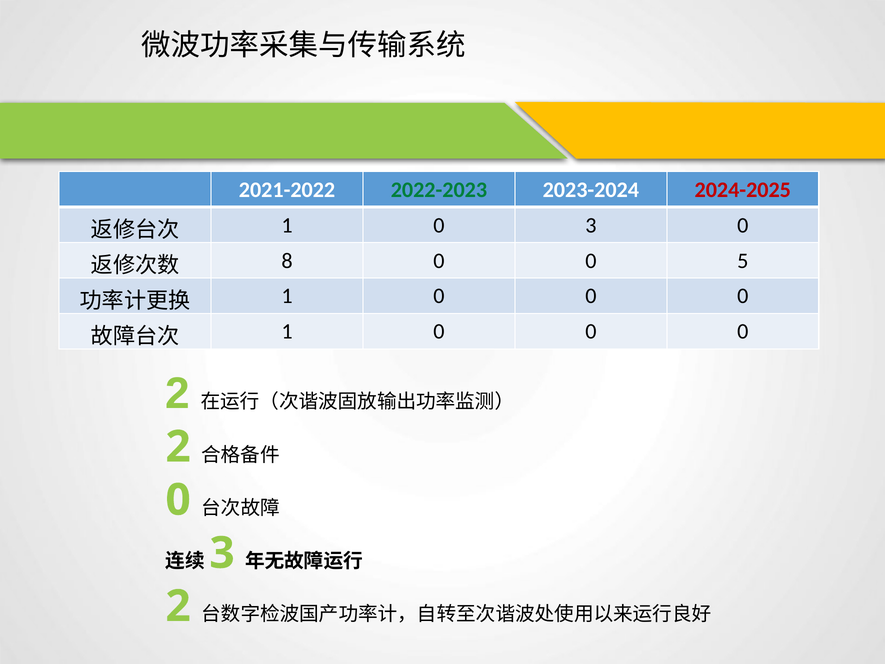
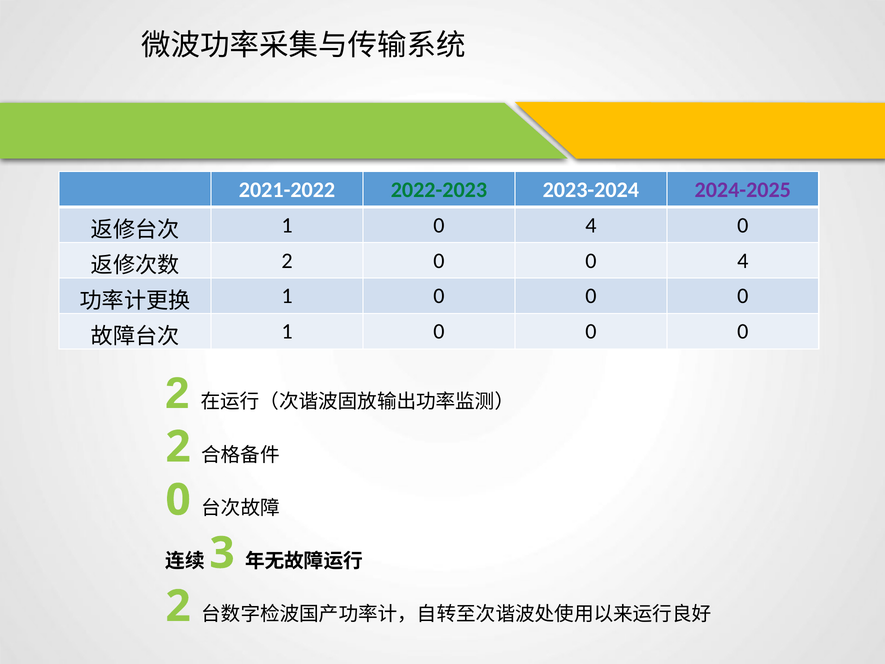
2024-2025 colour: red -> purple (743, 190)
1 0 3: 3 -> 4 (591, 225)
8: 8 -> 2 (287, 261)
0 0 5: 5 -> 4 (743, 261)
